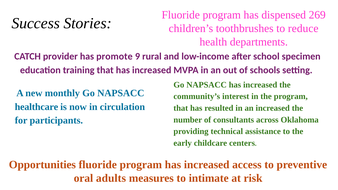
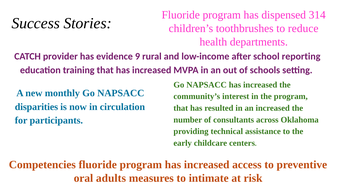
269: 269 -> 314 (317, 15)
promote: promote -> evidence (115, 56)
specimen: specimen -> reporting (301, 56)
healthcare: healthcare -> disparities (36, 107)
Opportunities: Opportunities -> Competencies (42, 165)
